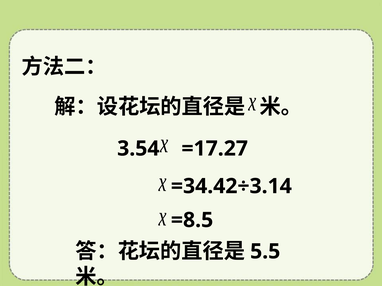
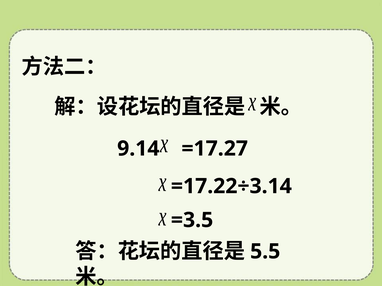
3.54: 3.54 -> 9.14 (138, 149)
=34.42÷3.14: =34.42÷3.14 -> =17.22÷3.14 (231, 186)
=8.5: =8.5 -> =3.5 (192, 220)
